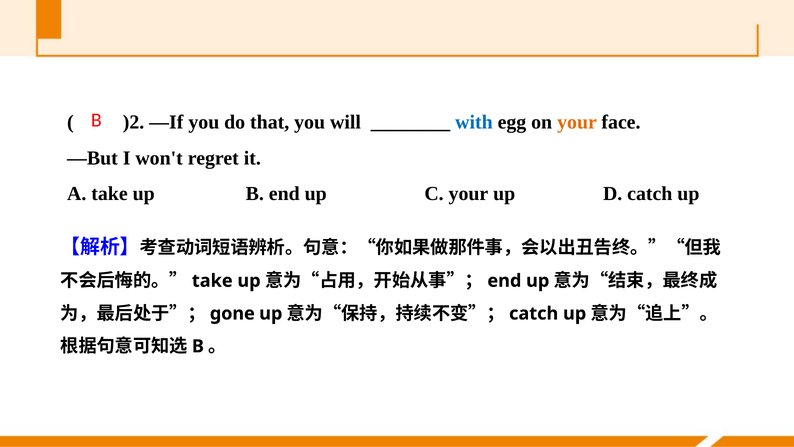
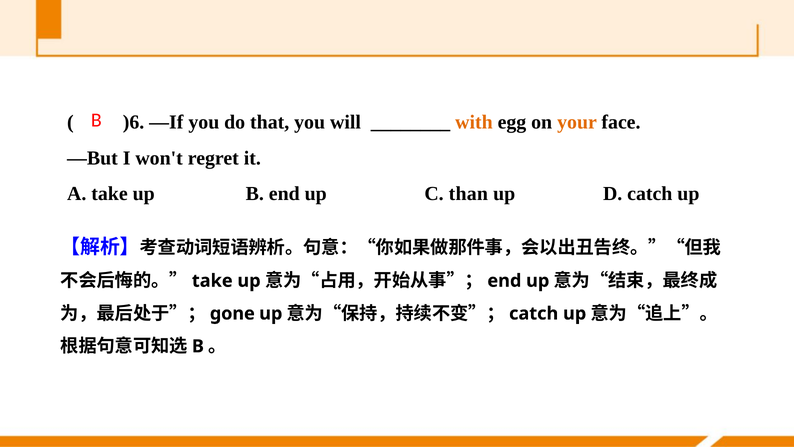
)2: )2 -> )6 (134, 122)
with colour: blue -> orange (474, 122)
C your: your -> than (468, 194)
